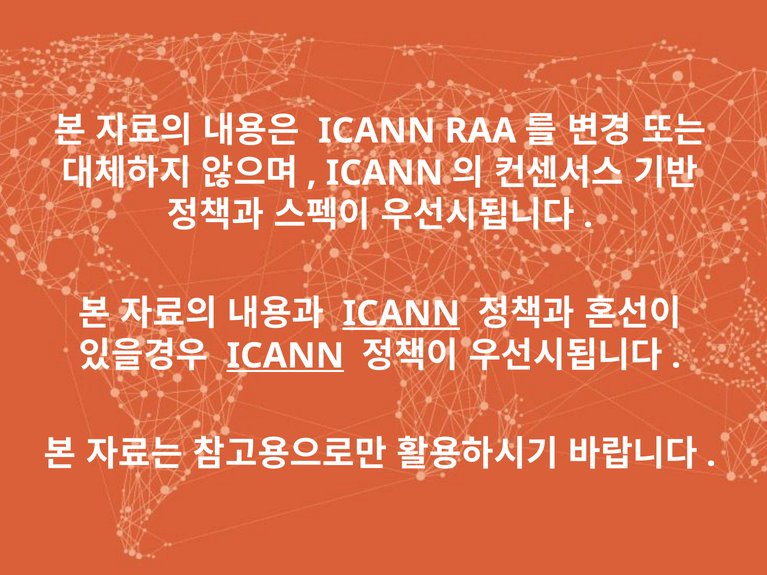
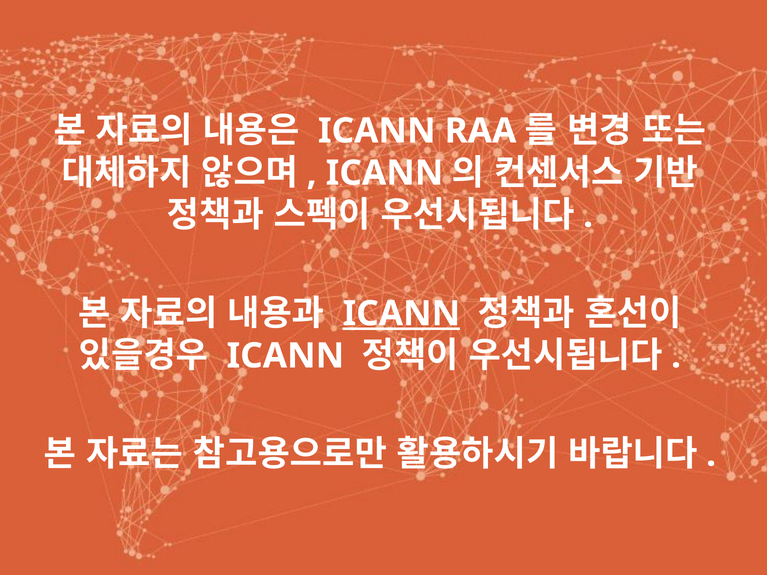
ICANN underline: present -> none (285, 356)
